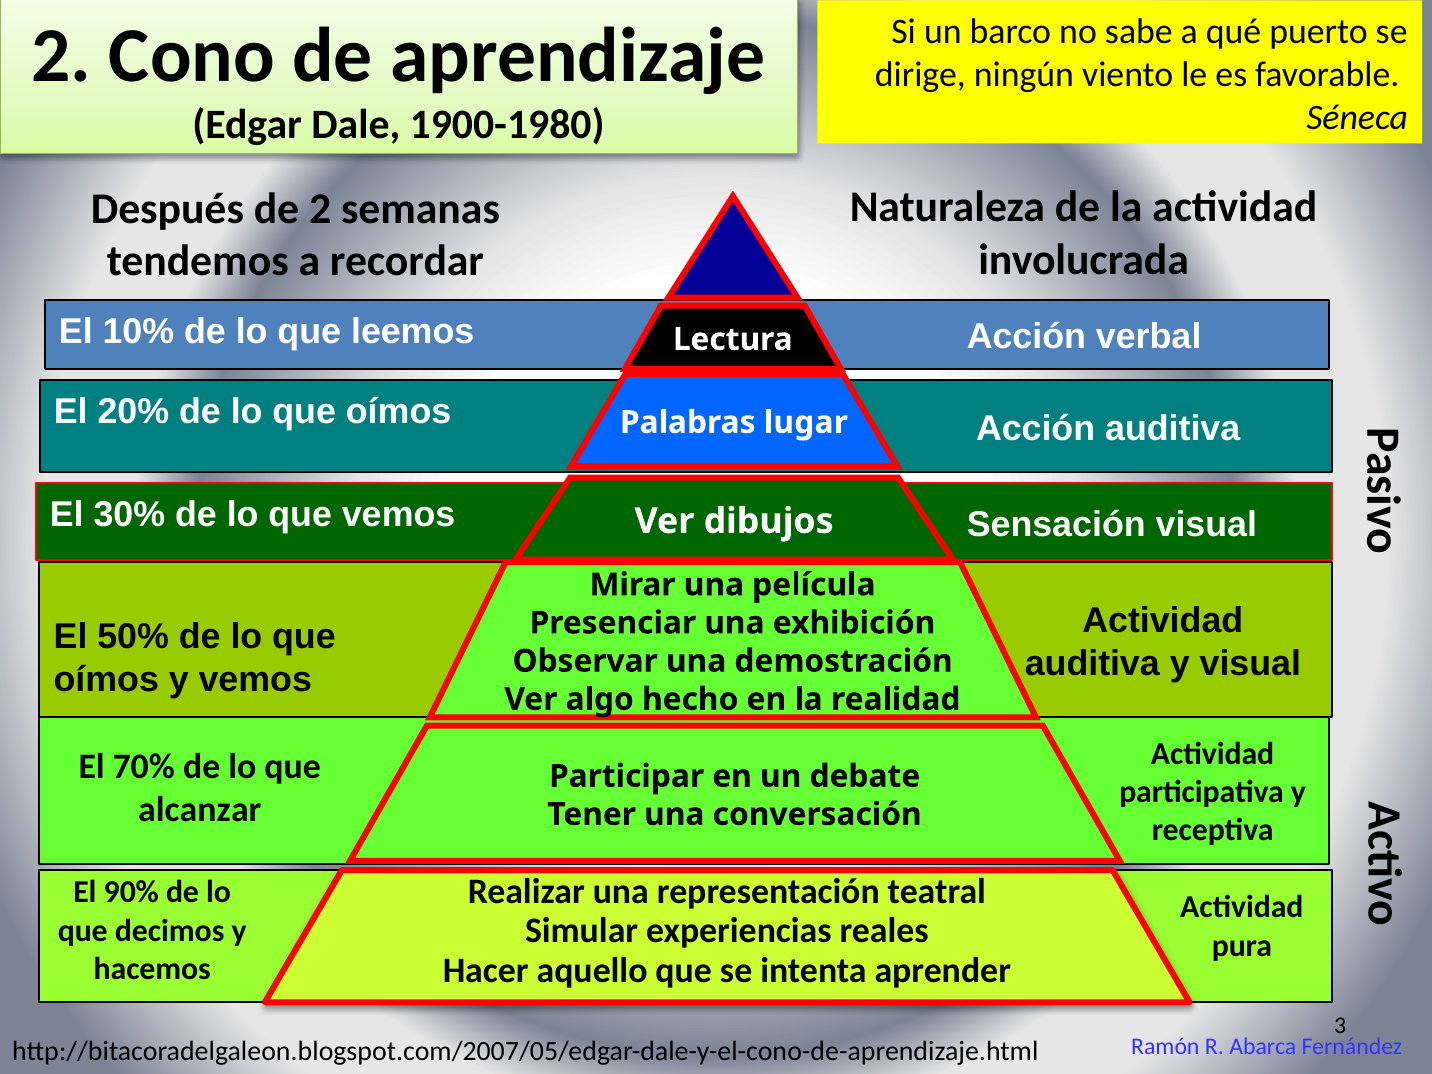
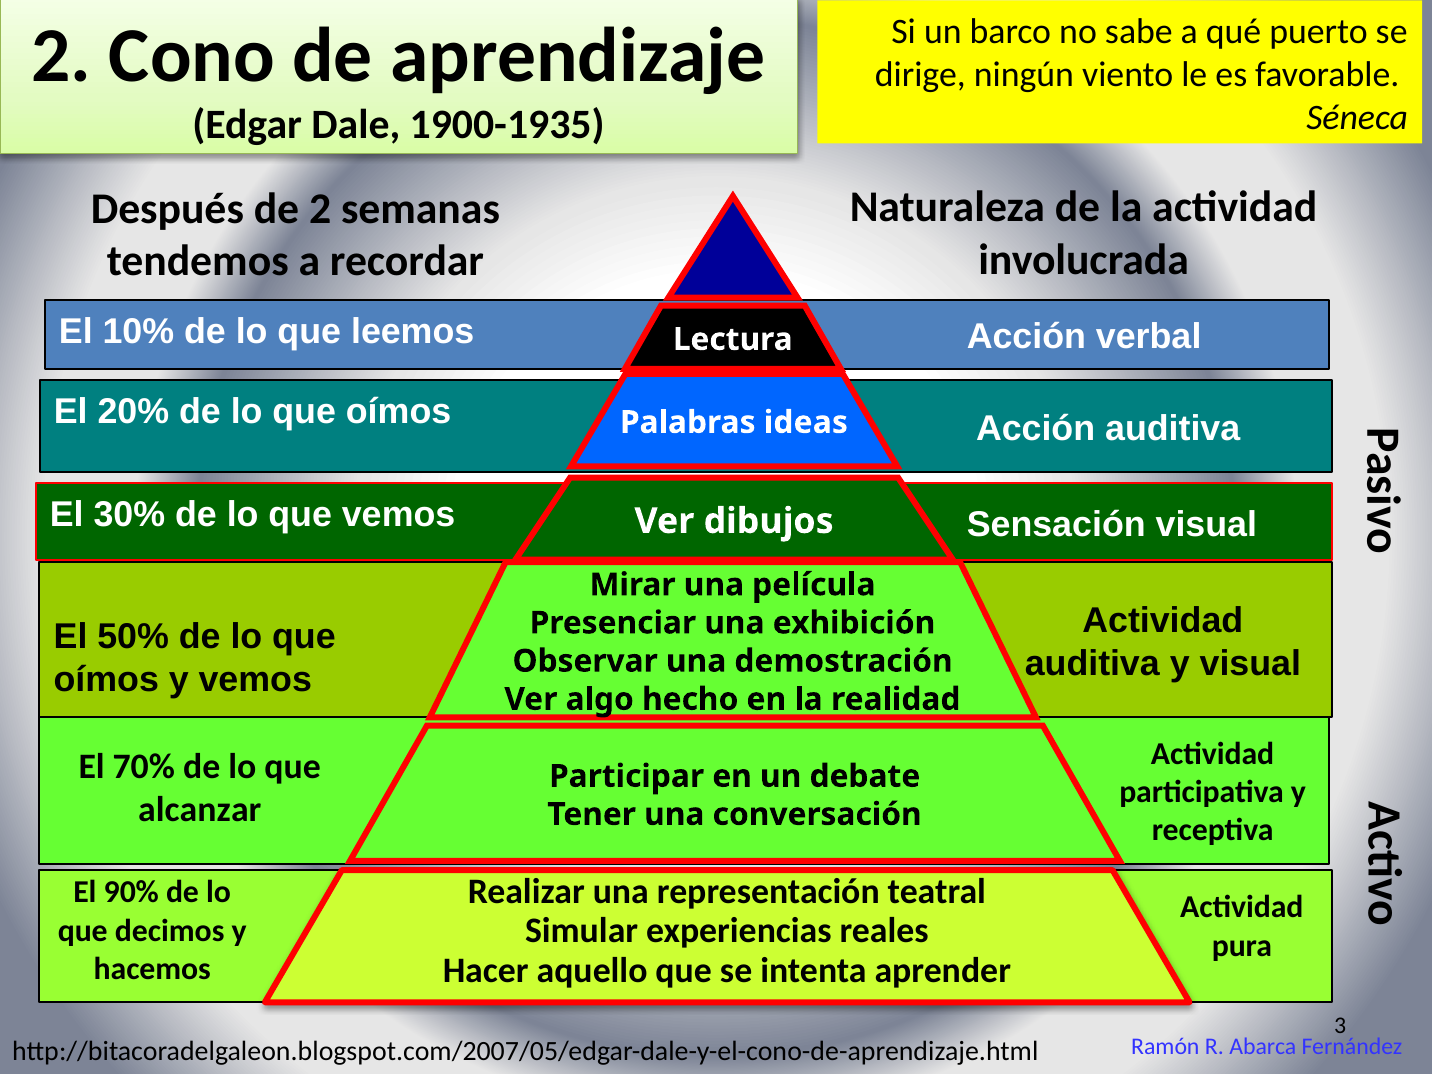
1900-1980: 1900-1980 -> 1900-1935 (507, 125)
lugar: lugar -> ideas (806, 422)
